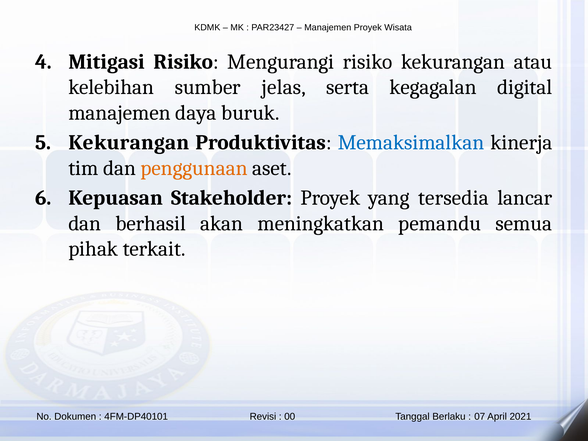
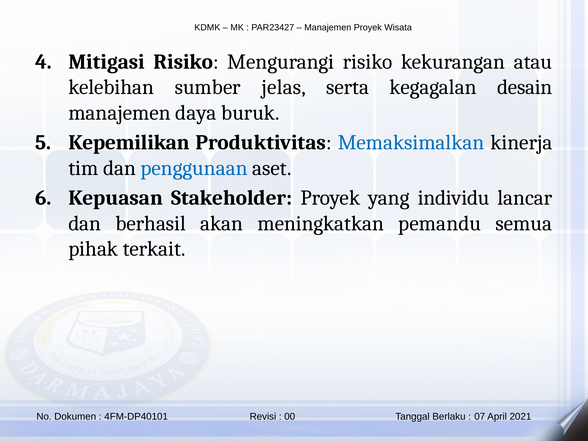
digital: digital -> desain (525, 87)
Kekurangan: Kekurangan -> Kepemilikan (129, 143)
penggunaan colour: orange -> blue (194, 168)
tersedia: tersedia -> individu (454, 198)
